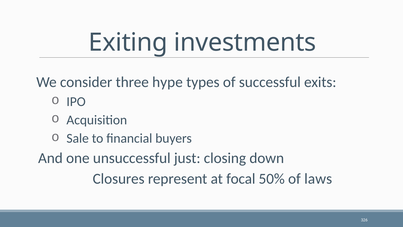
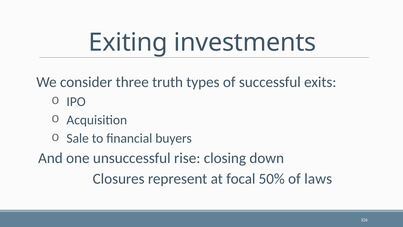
hype: hype -> truth (168, 82)
just: just -> rise (187, 158)
